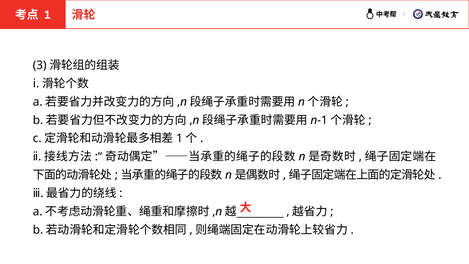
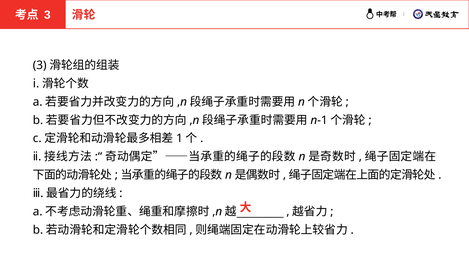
1: 1 -> 3 (47, 15)
